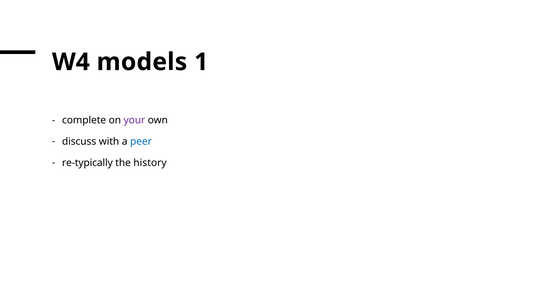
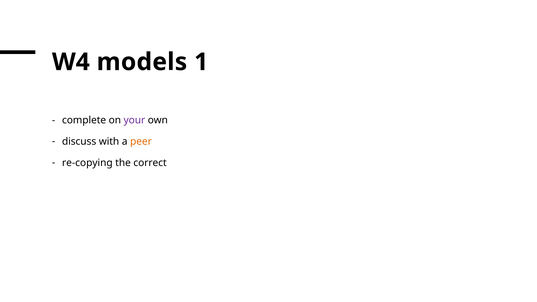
peer colour: blue -> orange (141, 141)
re-typically: re-typically -> re-copying (87, 163)
history: history -> correct (150, 163)
